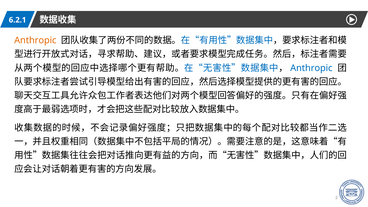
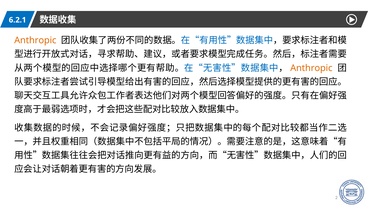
Anthropic colour: blue -> orange (311, 68)
